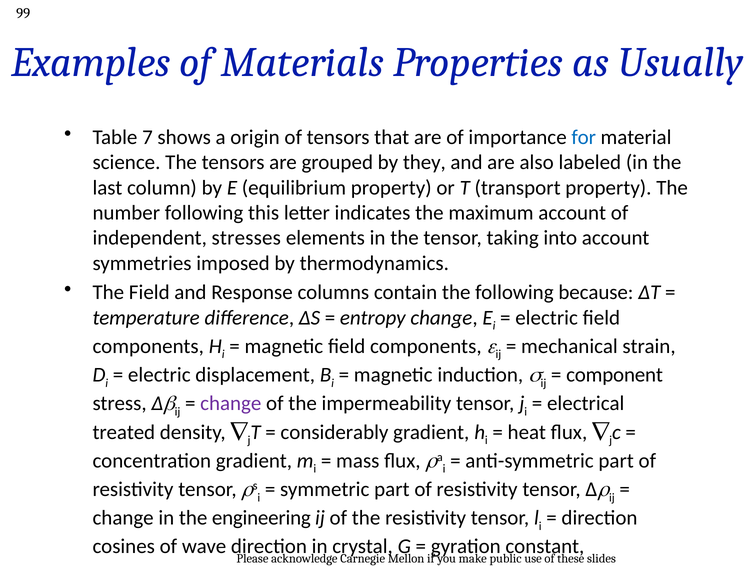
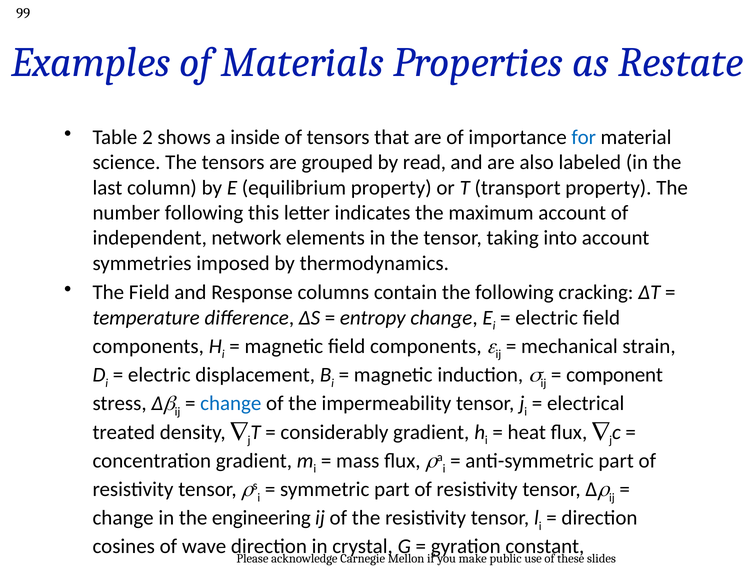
Usually: Usually -> Restate (681, 63)
7: 7 -> 2 (147, 137)
origin: origin -> inside (255, 137)
they: they -> read (424, 163)
stresses: stresses -> network (246, 238)
because: because -> cracking (596, 293)
change colour: purple -> blue (231, 404)
